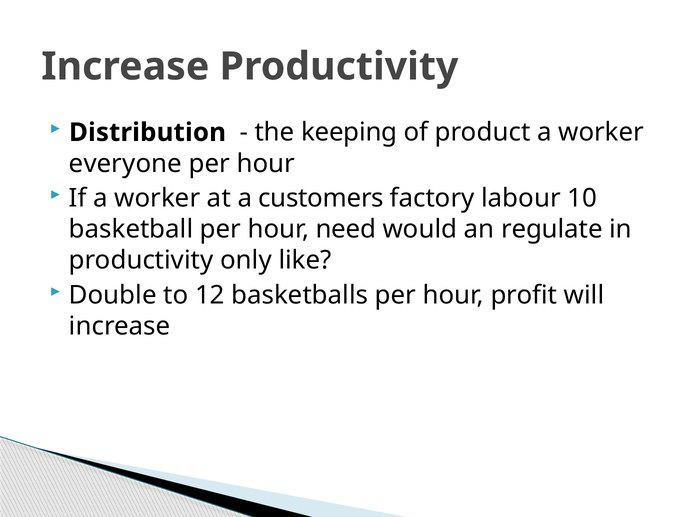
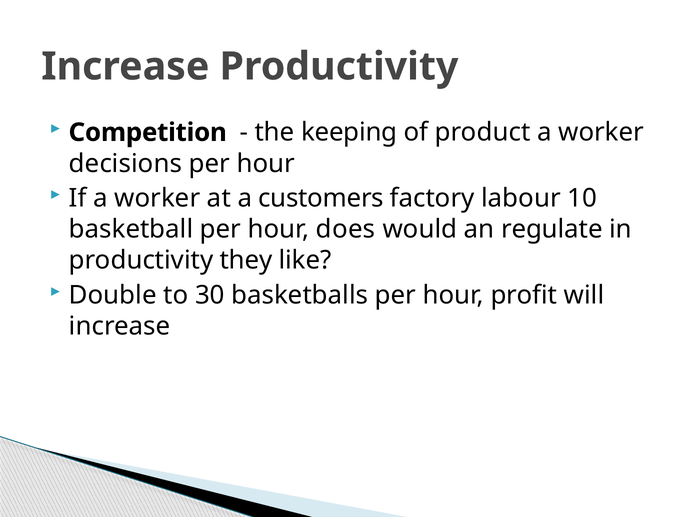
Distribution: Distribution -> Competition (148, 133)
everyone: everyone -> decisions (125, 164)
need: need -> does (346, 230)
only: only -> they (246, 261)
12: 12 -> 30 (210, 296)
